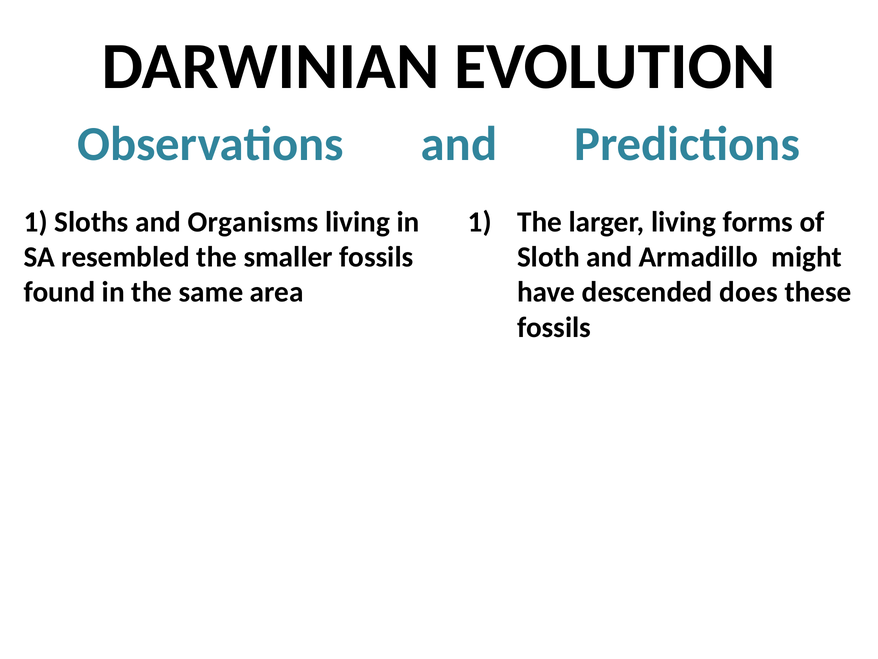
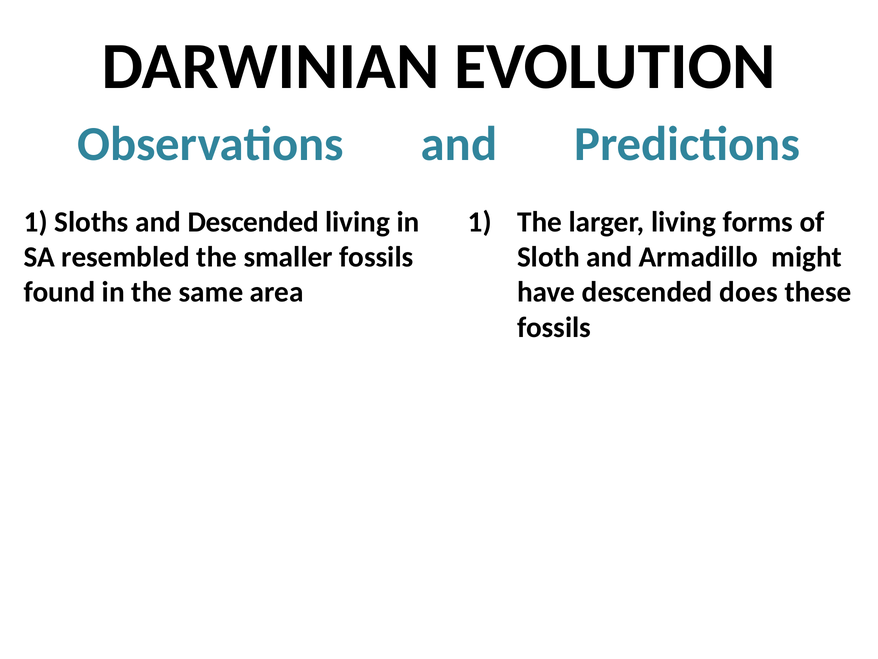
and Organisms: Organisms -> Descended (253, 222)
